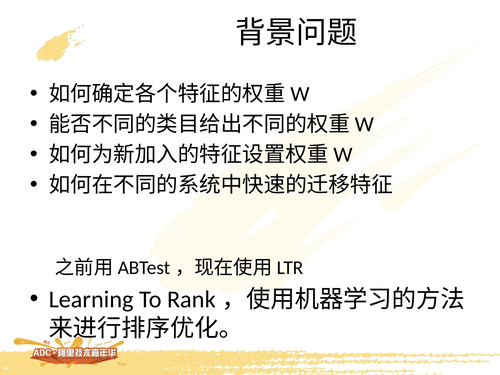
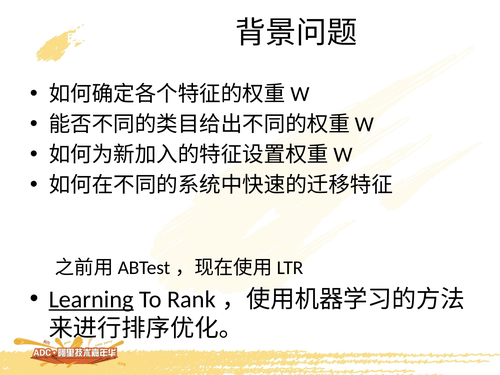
Learning underline: none -> present (91, 299)
